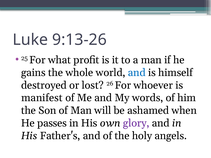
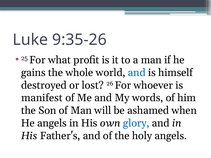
9:13-26: 9:13-26 -> 9:35-26 (79, 40)
He passes: passes -> angels (52, 123)
glory colour: purple -> blue (136, 123)
